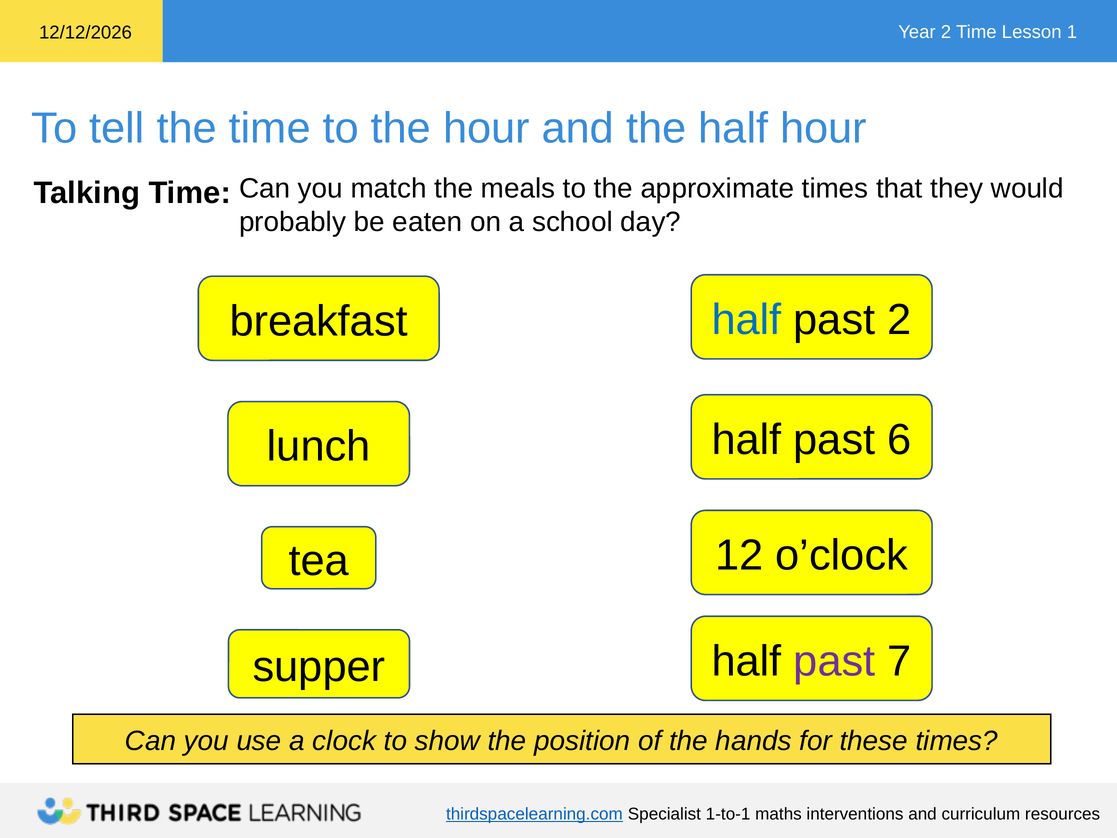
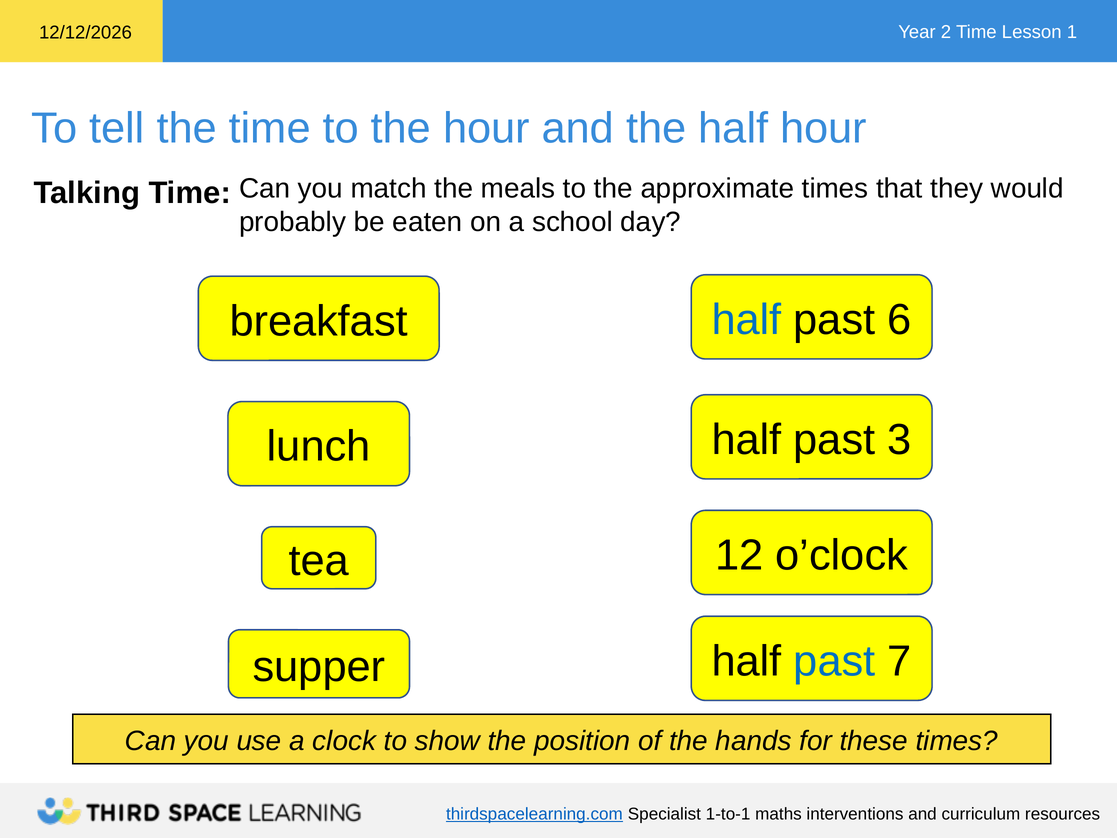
past 2: 2 -> 6 (899, 320)
6: 6 -> 3 (899, 440)
past colour: purple -> blue (834, 661)
